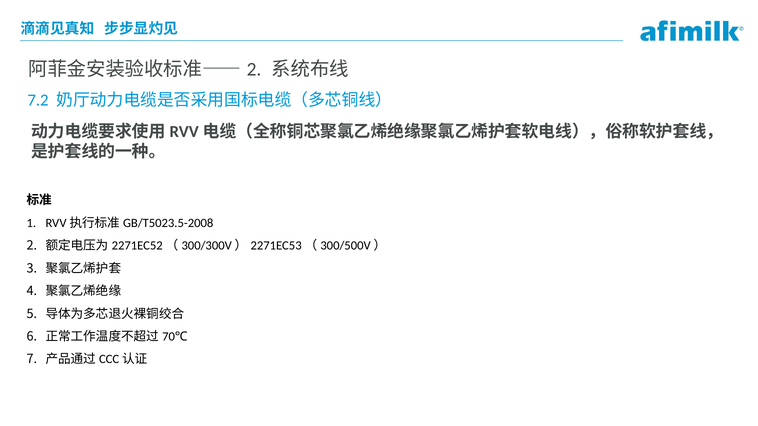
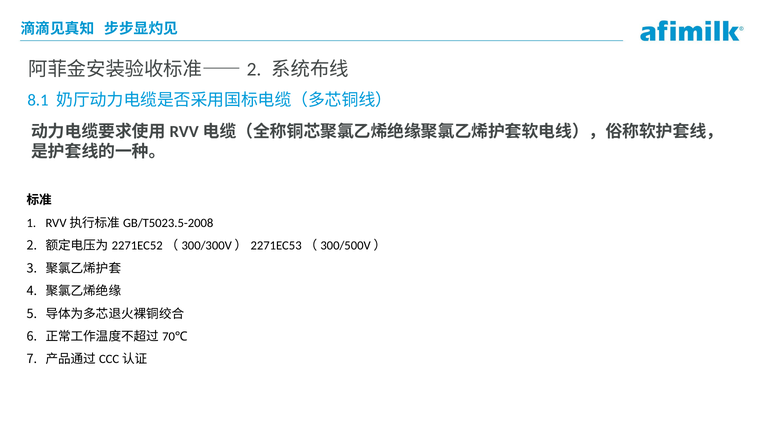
7.2: 7.2 -> 8.1 (38, 100)
